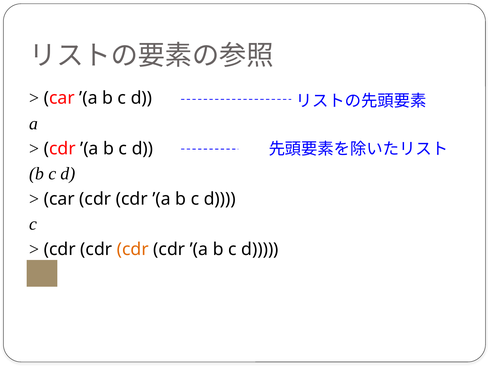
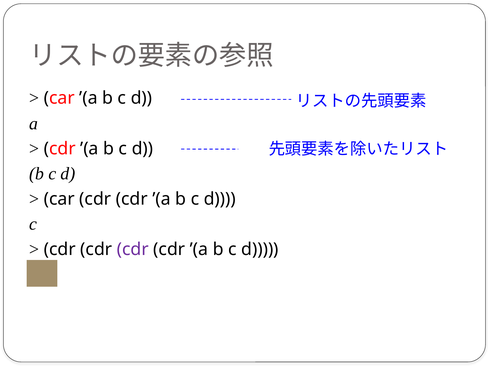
cdr colour: orange -> purple (133, 249)
